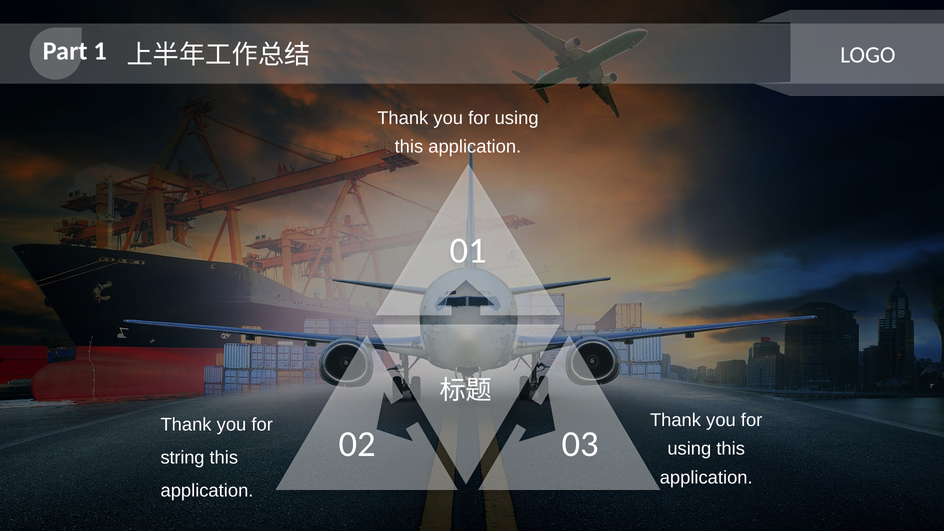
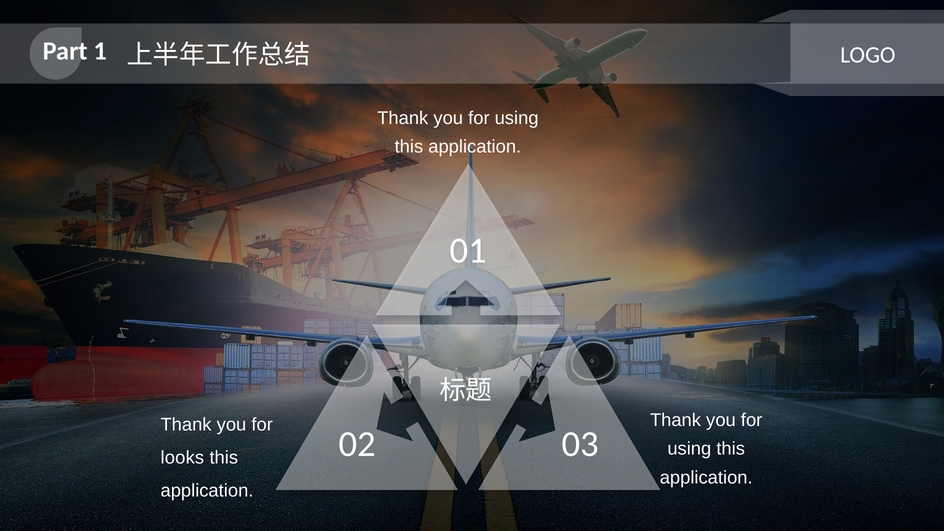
string: string -> looks (182, 458)
